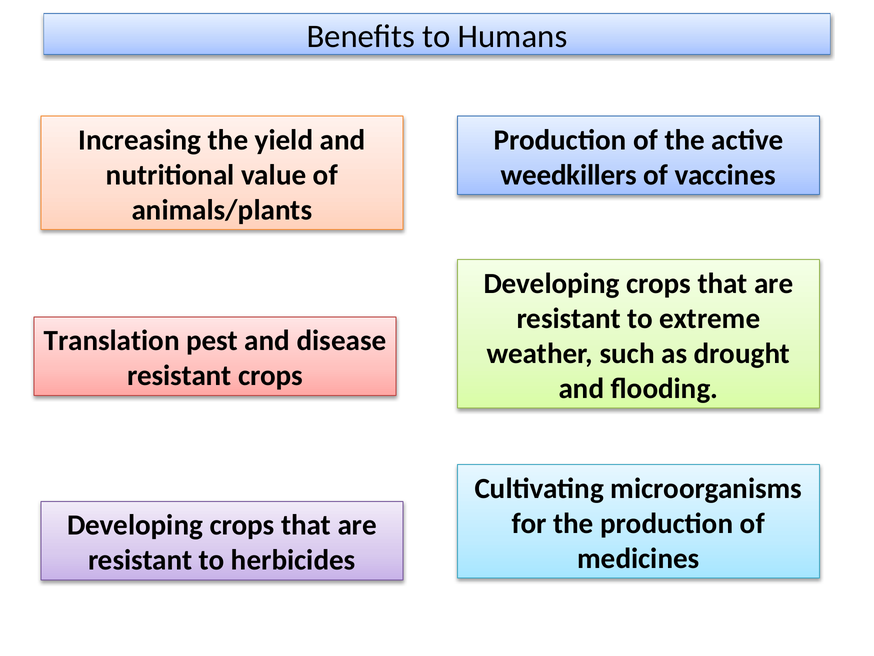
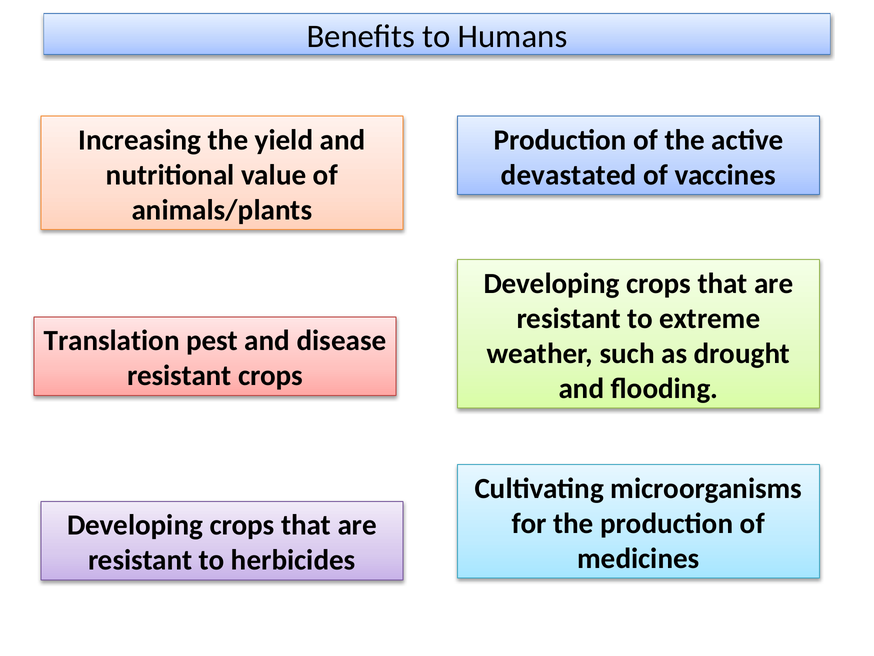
weedkillers: weedkillers -> devastated (569, 175)
